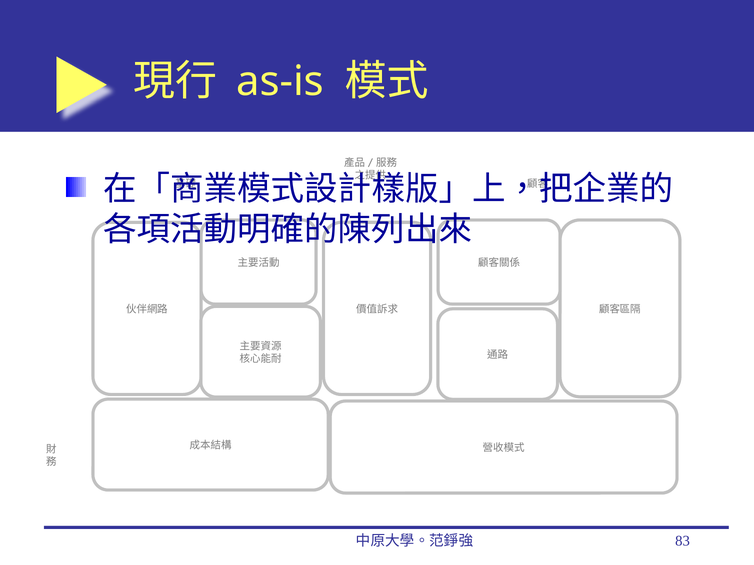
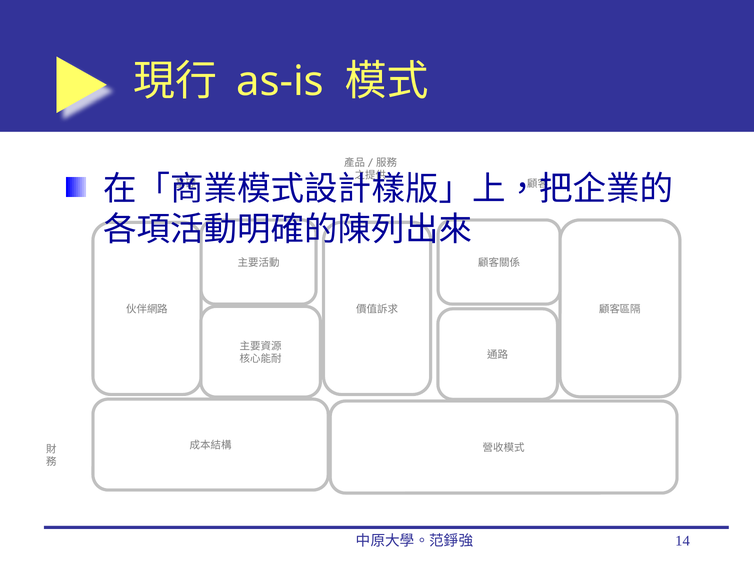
83: 83 -> 14 (683, 541)
